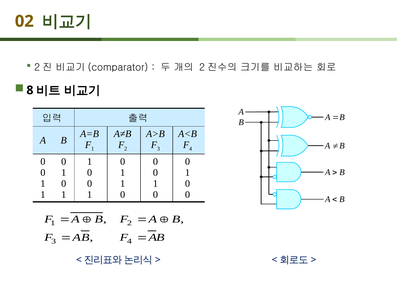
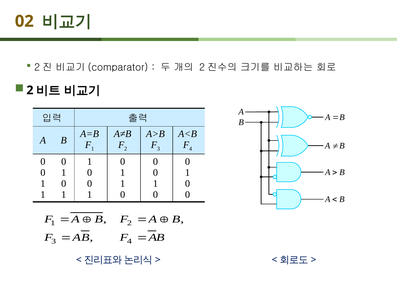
8: 8 -> 2 (30, 90)
